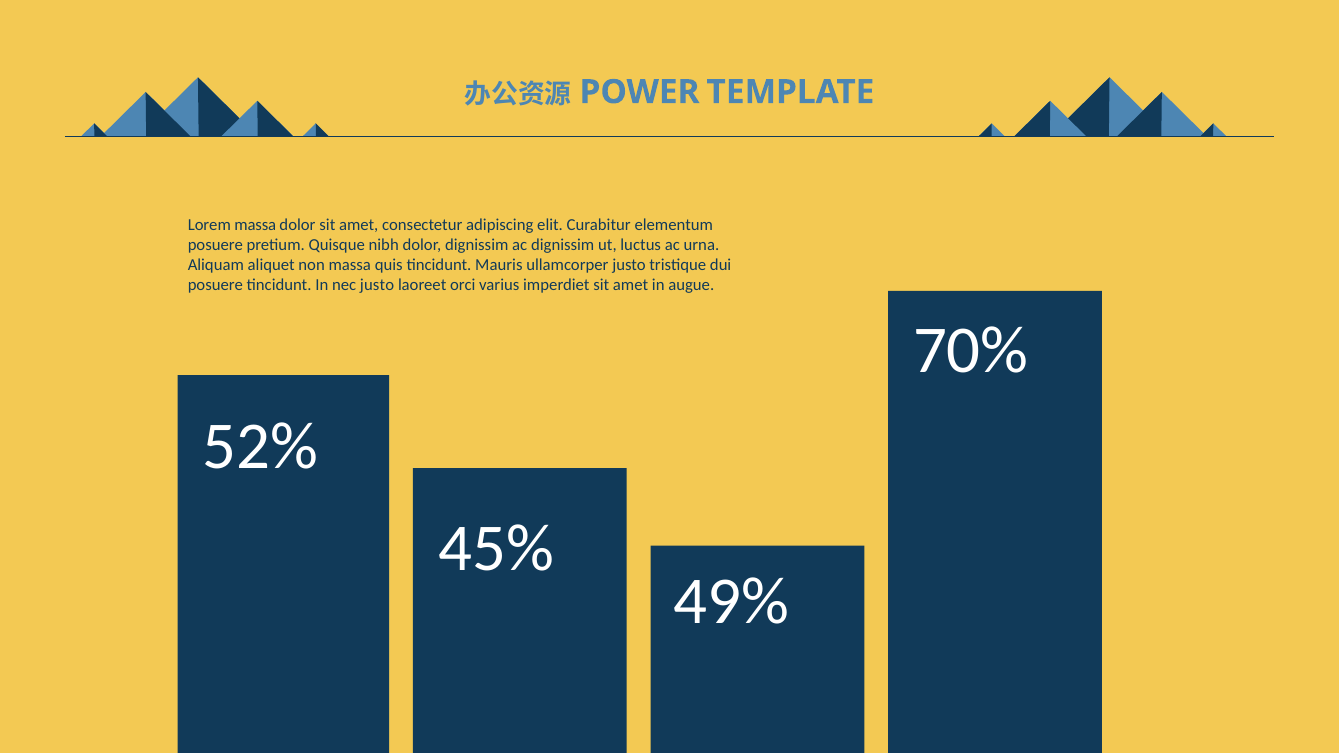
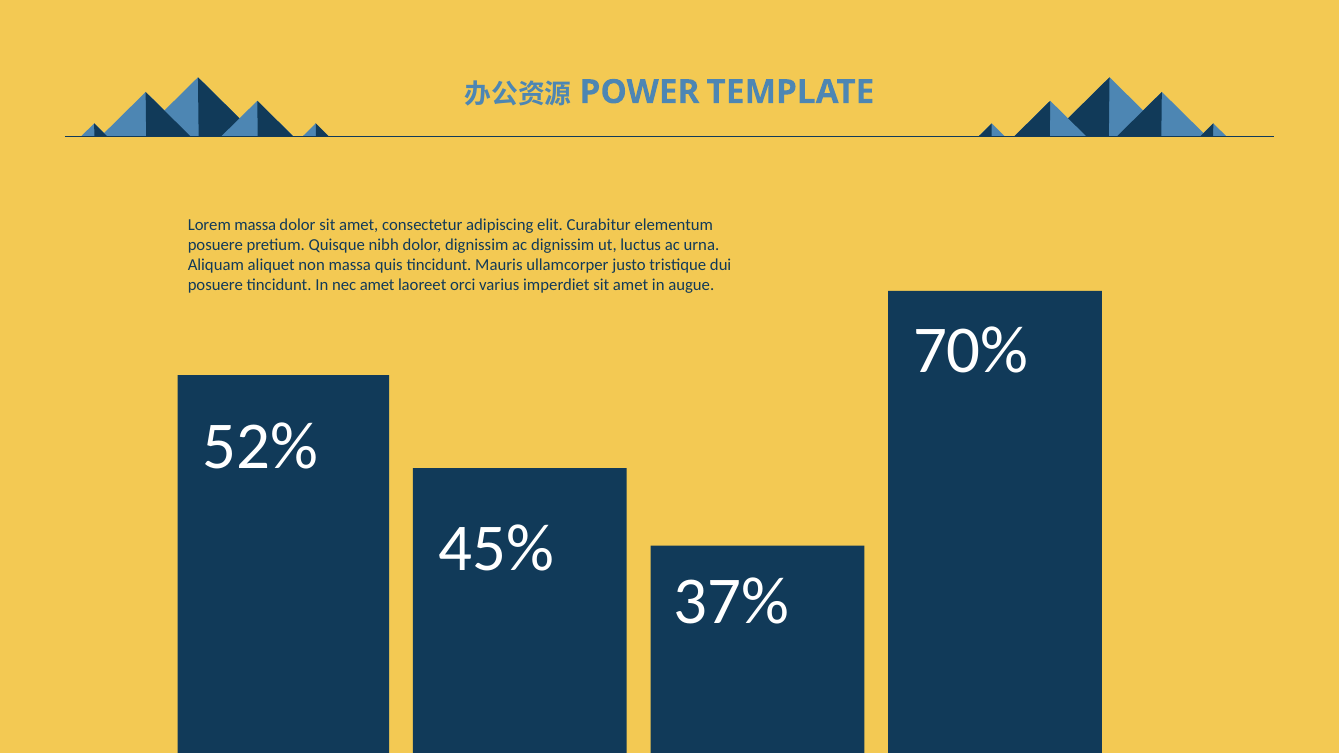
nec justo: justo -> amet (377, 285)
49%: 49% -> 37% (732, 601)
